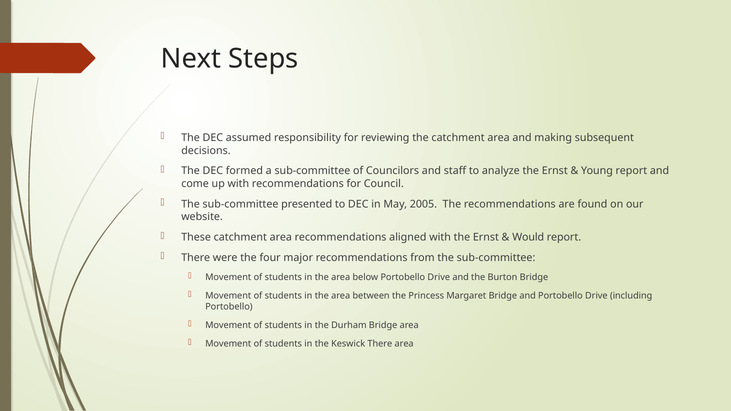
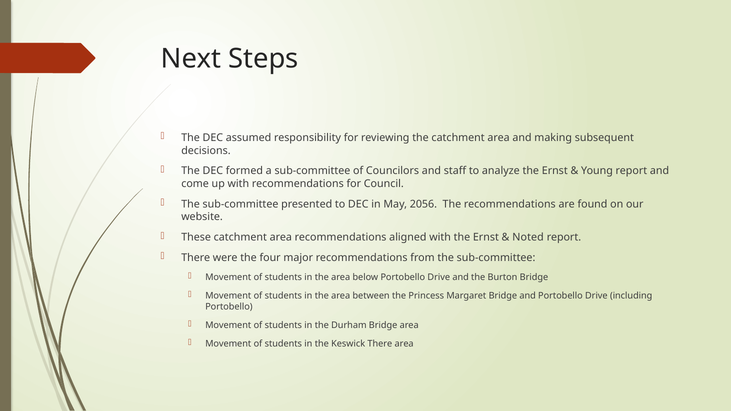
2005: 2005 -> 2056 (423, 204)
Would: Would -> Noted (528, 237)
